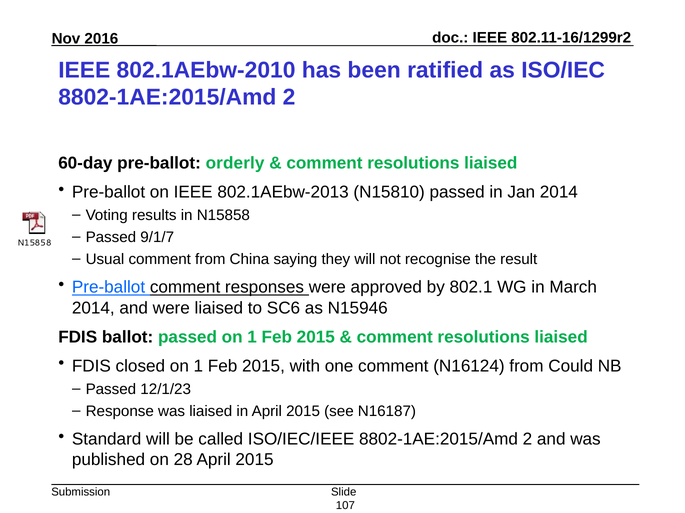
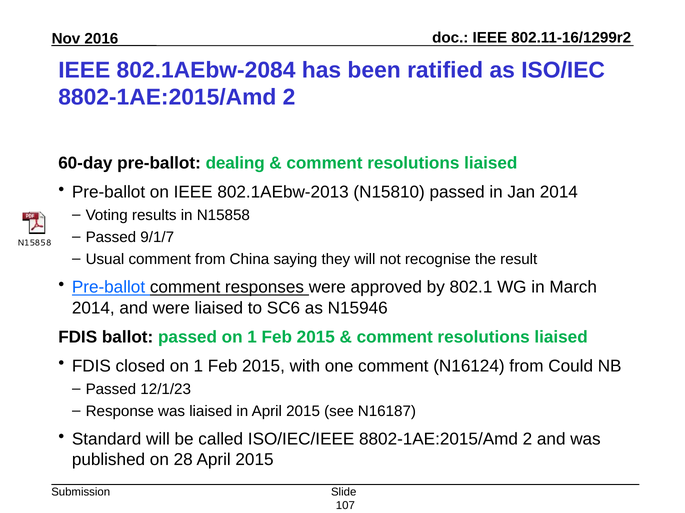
802.1AEbw-2010: 802.1AEbw-2010 -> 802.1AEbw-2084 (206, 70)
orderly: orderly -> dealing (235, 163)
